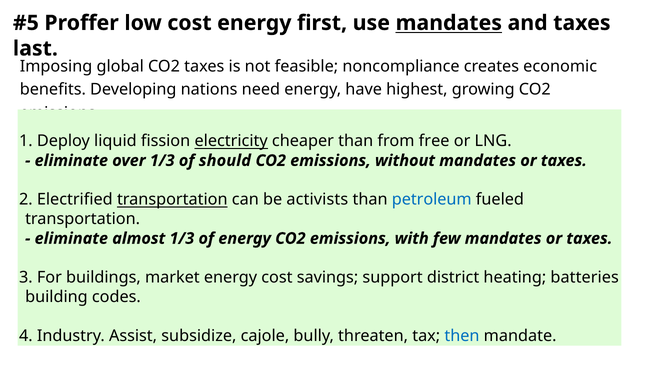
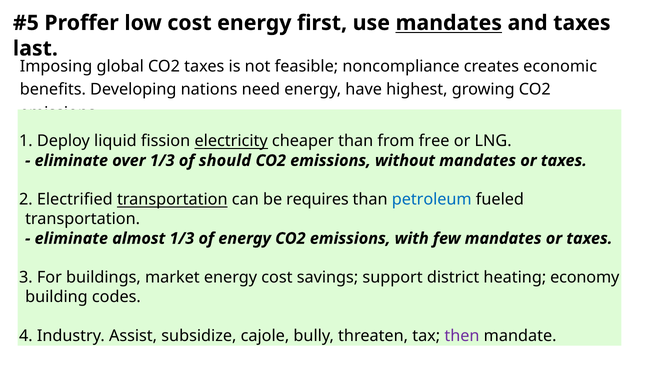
activists: activists -> requires (317, 200)
batteries: batteries -> economy (585, 278)
then colour: blue -> purple (462, 336)
